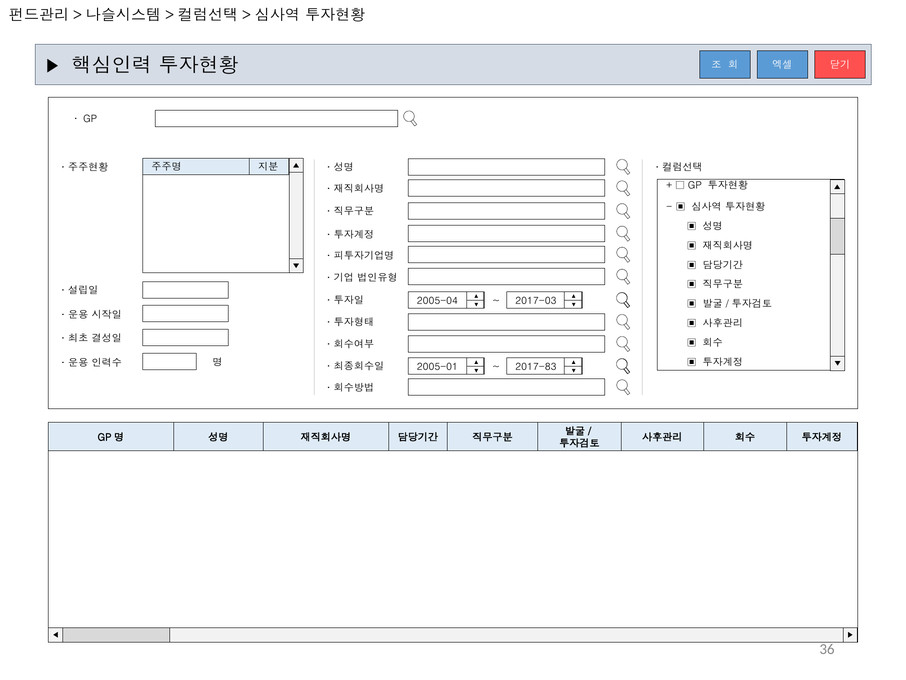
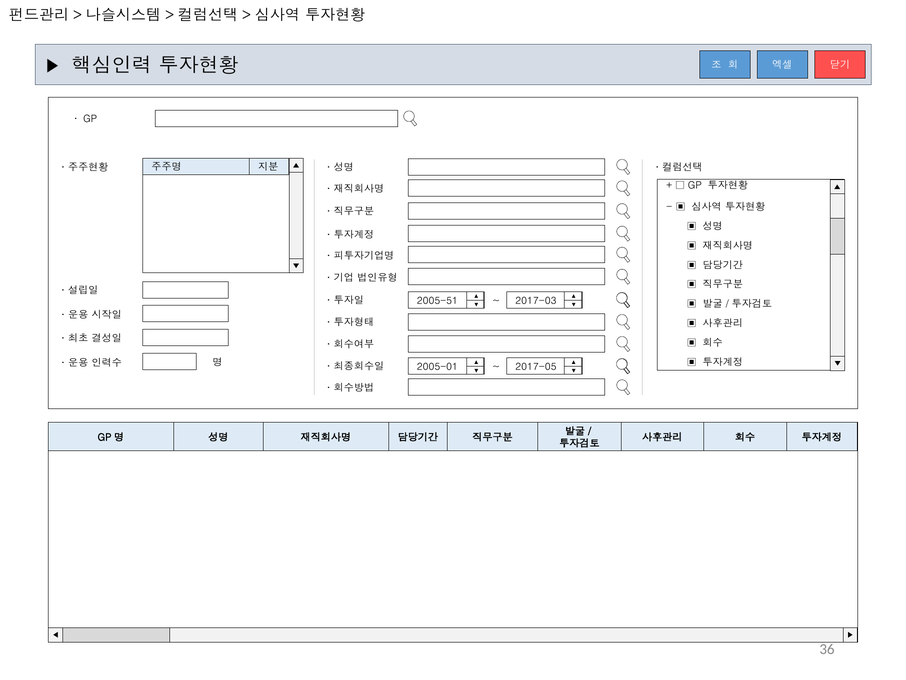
2005-04: 2005-04 -> 2005-51 (437, 301)
2017-83: 2017-83 -> 2017-05 (536, 367)
